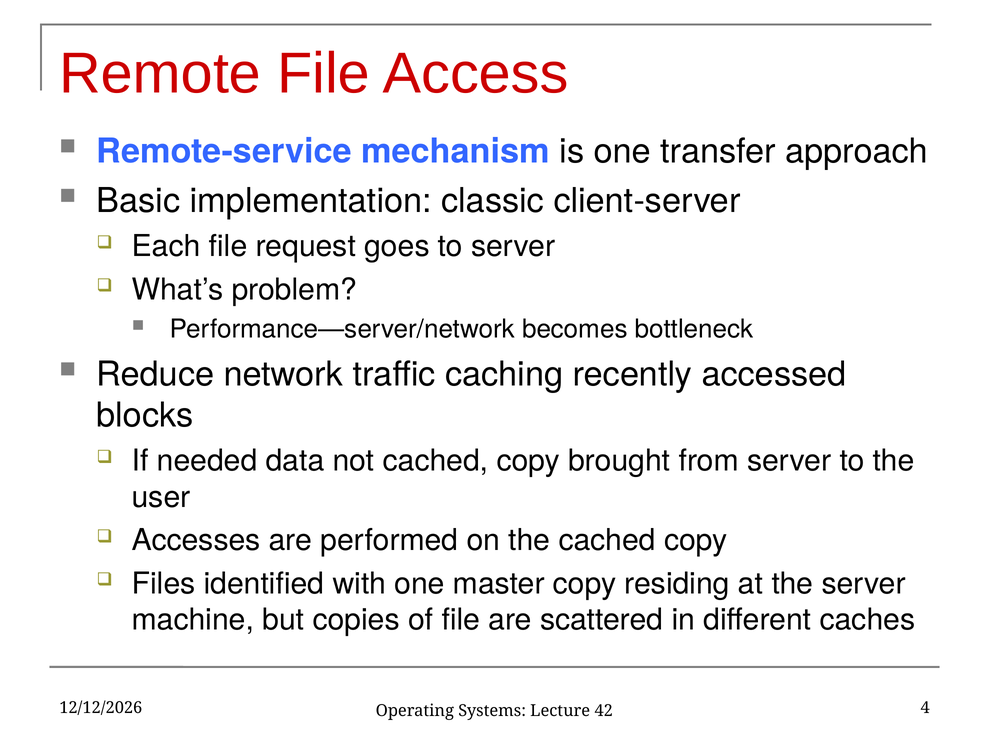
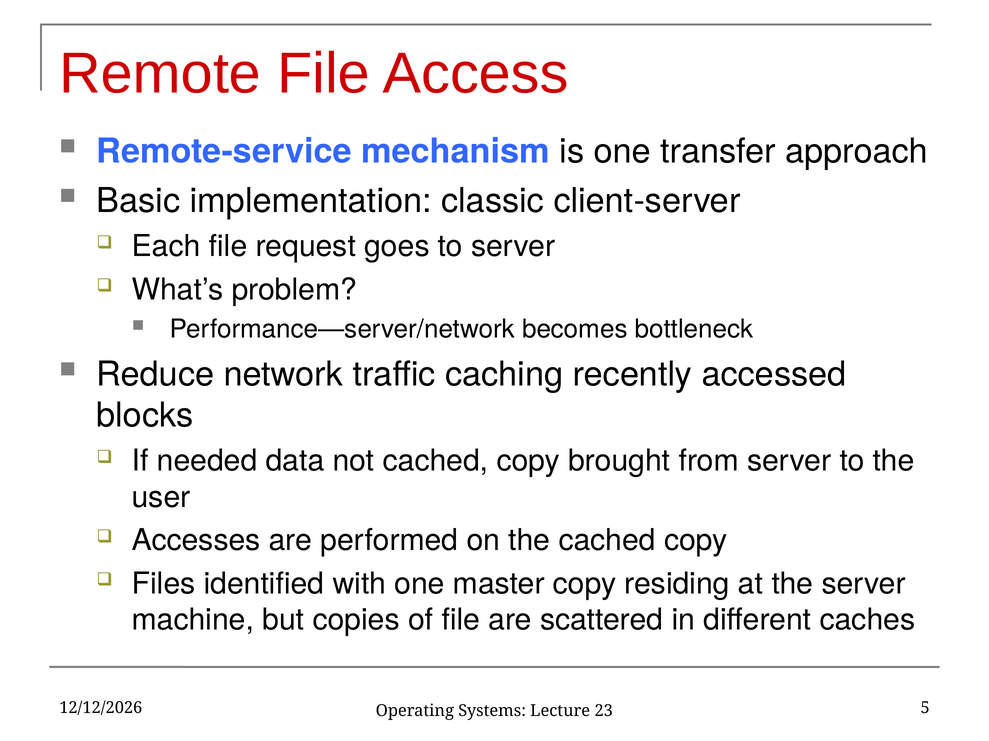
4: 4 -> 5 (925, 708)
42: 42 -> 23 (604, 712)
